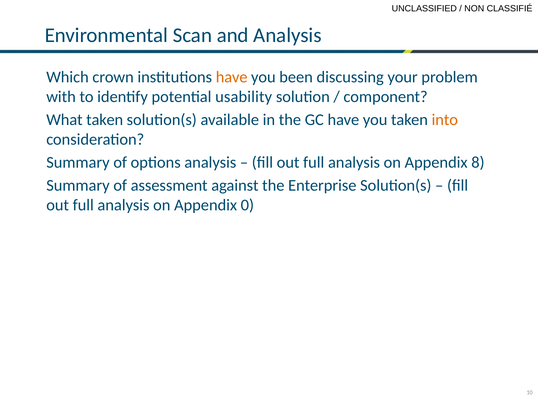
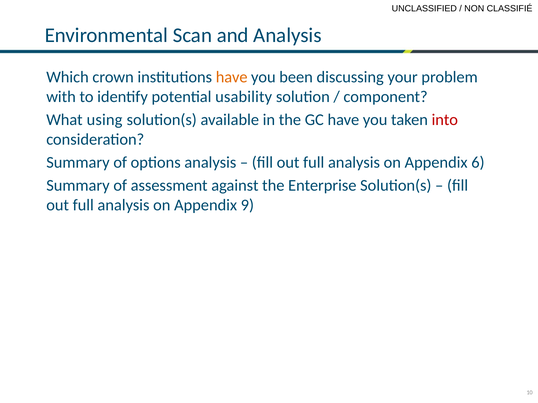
What taken: taken -> using (105, 120)
into colour: orange -> red (445, 120)
8: 8 -> 6 (478, 163)
0: 0 -> 9 (247, 205)
